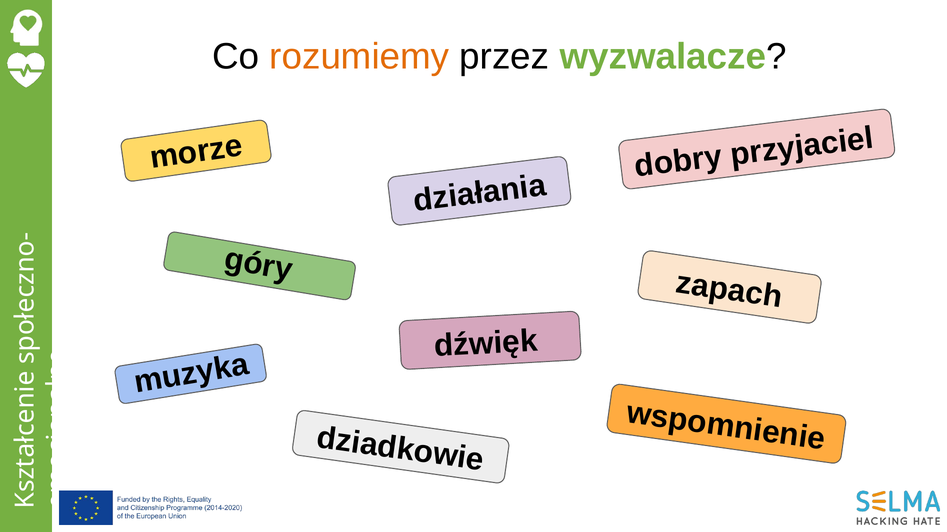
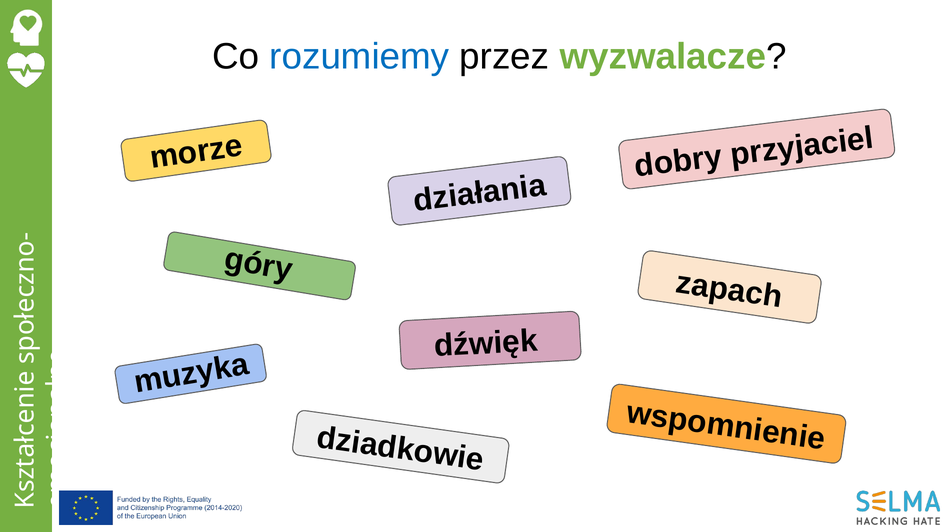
rozumiemy colour: orange -> blue (359, 56)
